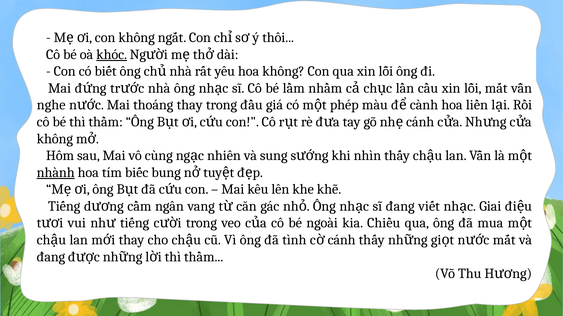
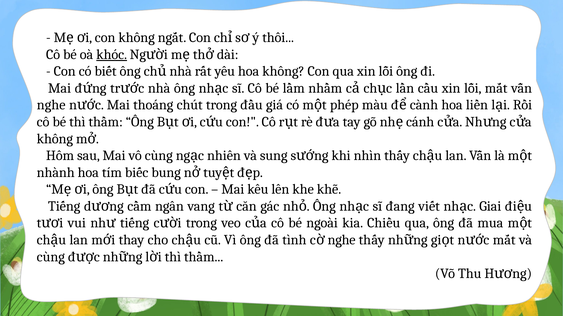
thoáng thay: thay -> chút (190, 105)
nhành underline: present -> none (56, 173)
cánh: cánh -> nghe (342, 240)
đang: đang -> cùng (51, 257)
